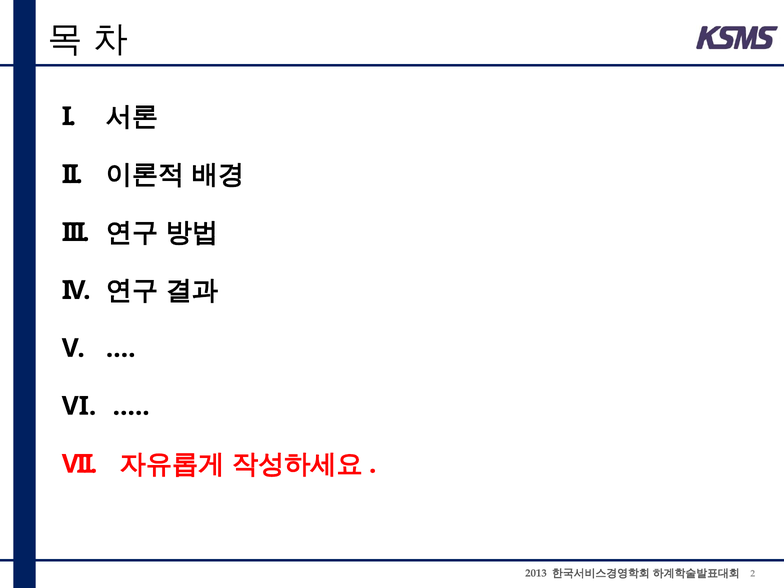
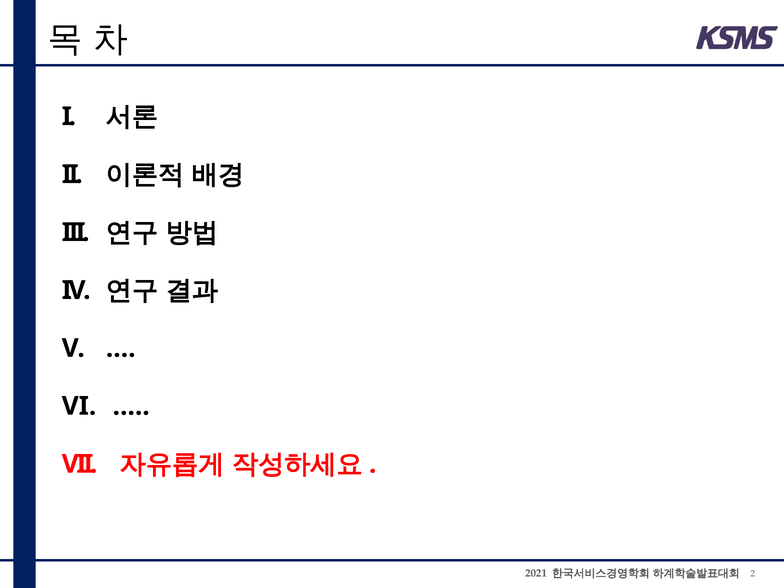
2013: 2013 -> 2021 (536, 573)
